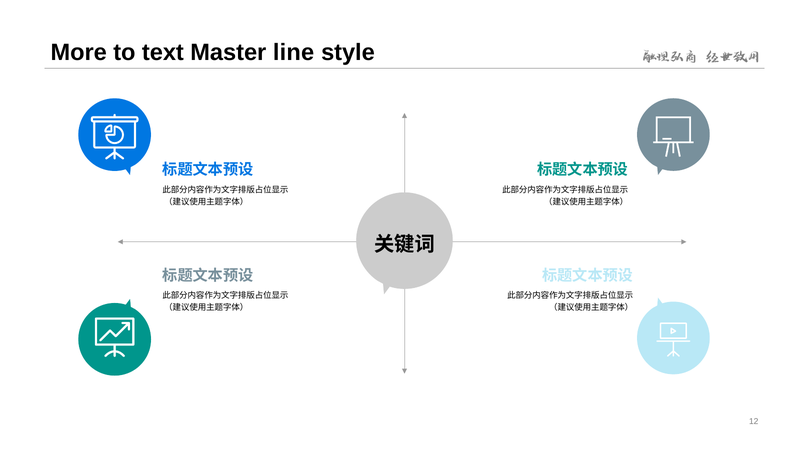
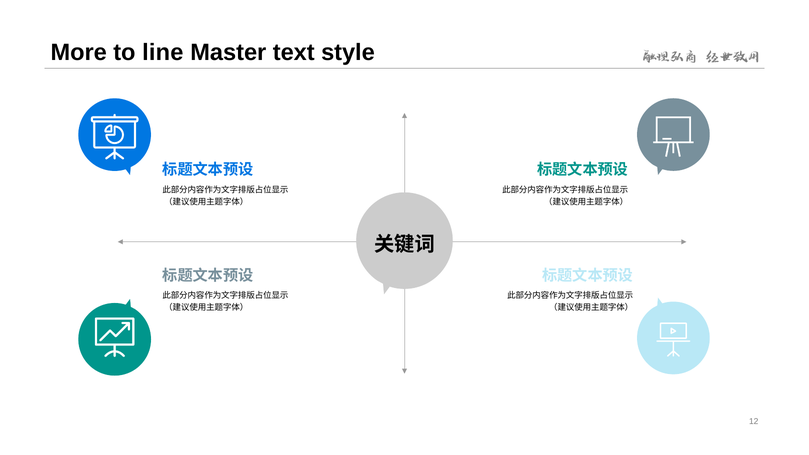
text: text -> line (163, 52)
line: line -> text (294, 52)
